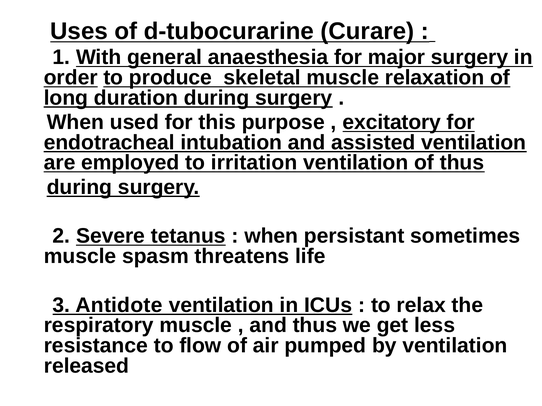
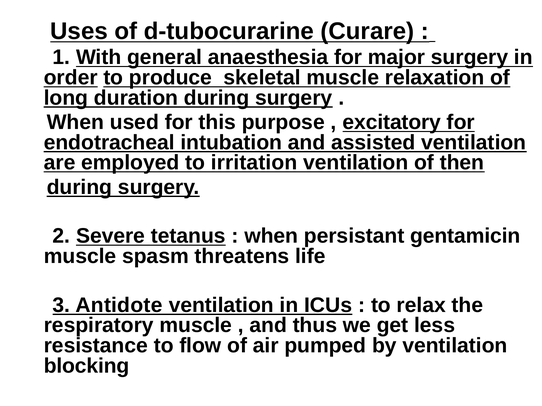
of thus: thus -> then (462, 163)
sometimes: sometimes -> gentamicin (465, 236)
released: released -> blocking (87, 366)
